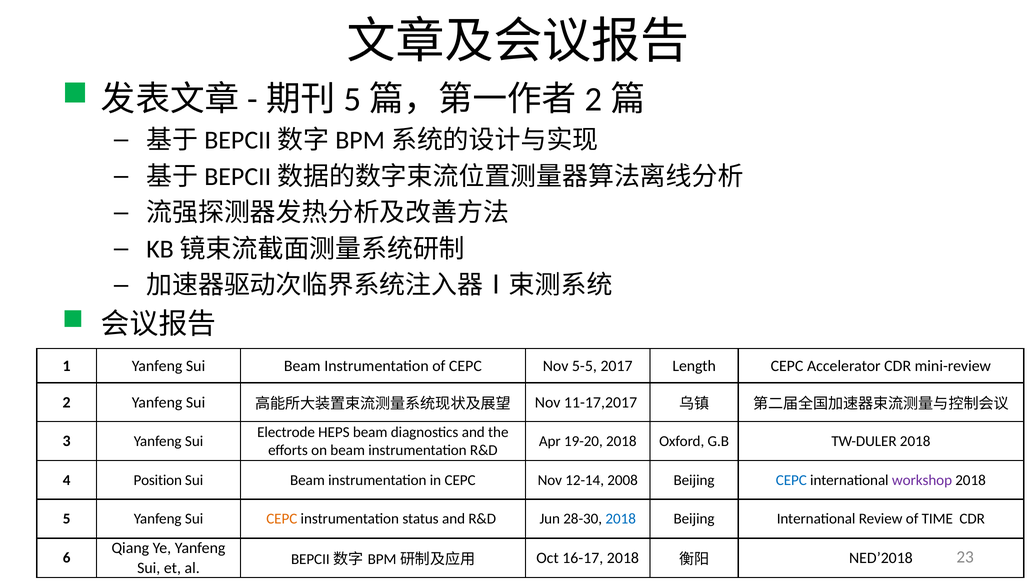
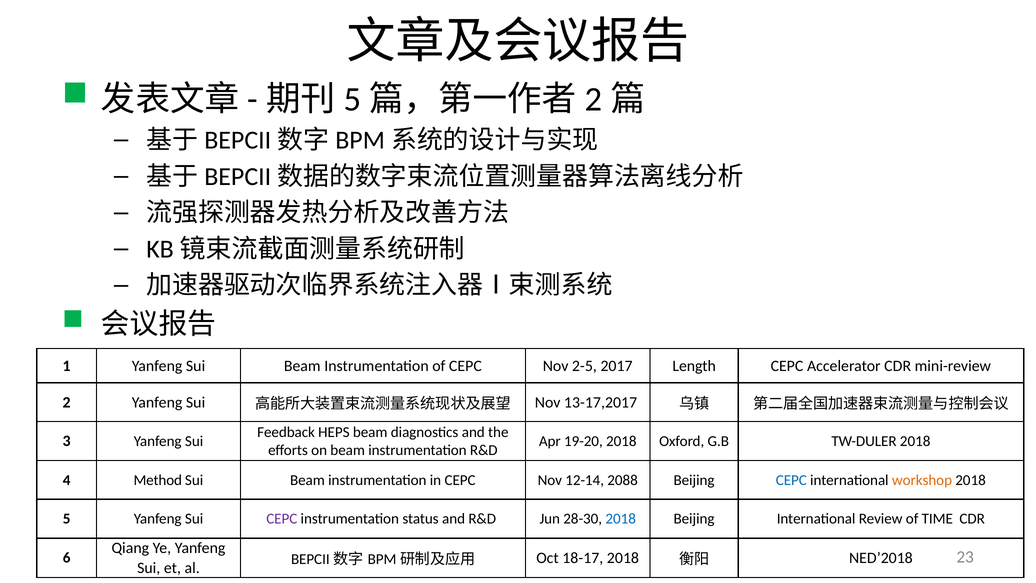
5-5: 5-5 -> 2-5 (584, 366)
11-17,2017: 11-17,2017 -> 13-17,2017 (601, 402)
Electrode: Electrode -> Feedback (286, 432)
Position: Position -> Method (158, 480)
2008: 2008 -> 2088 (623, 480)
workshop colour: purple -> orange (922, 480)
CEPC colour: orange -> purple (282, 519)
16-17: 16-17 -> 18-17 (583, 558)
